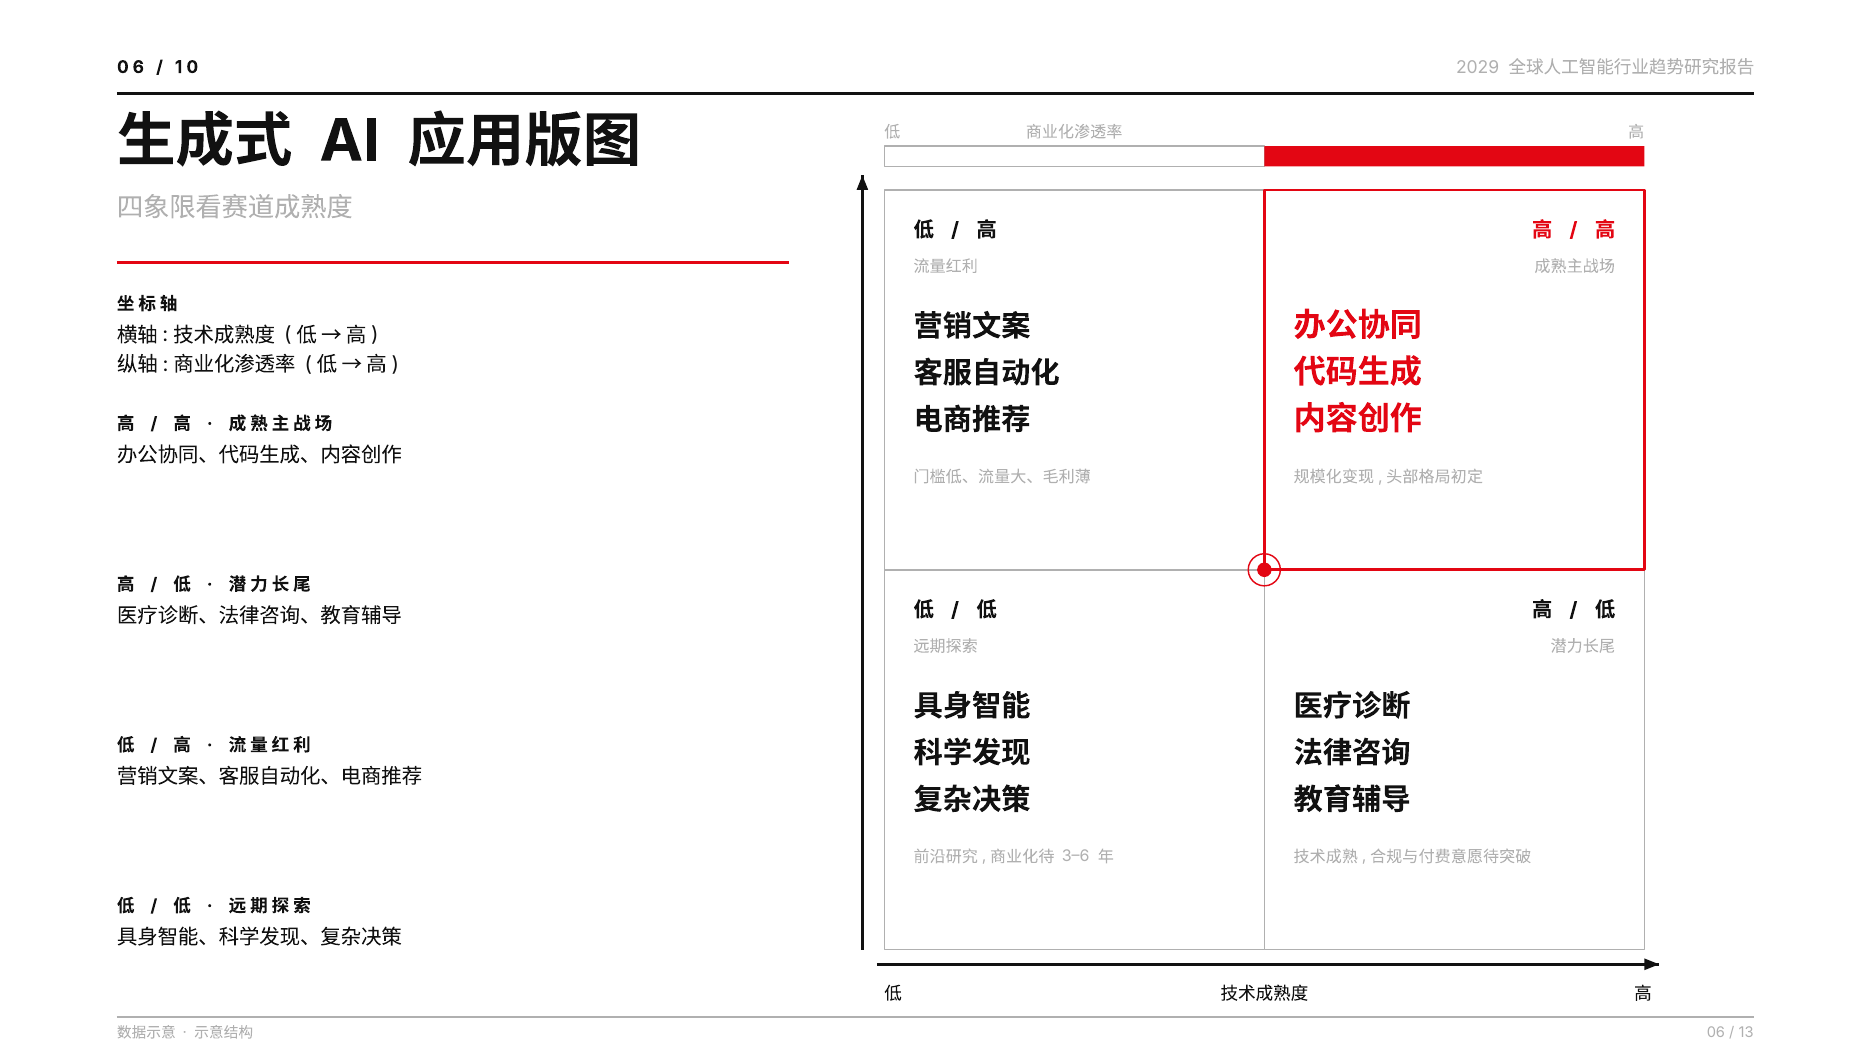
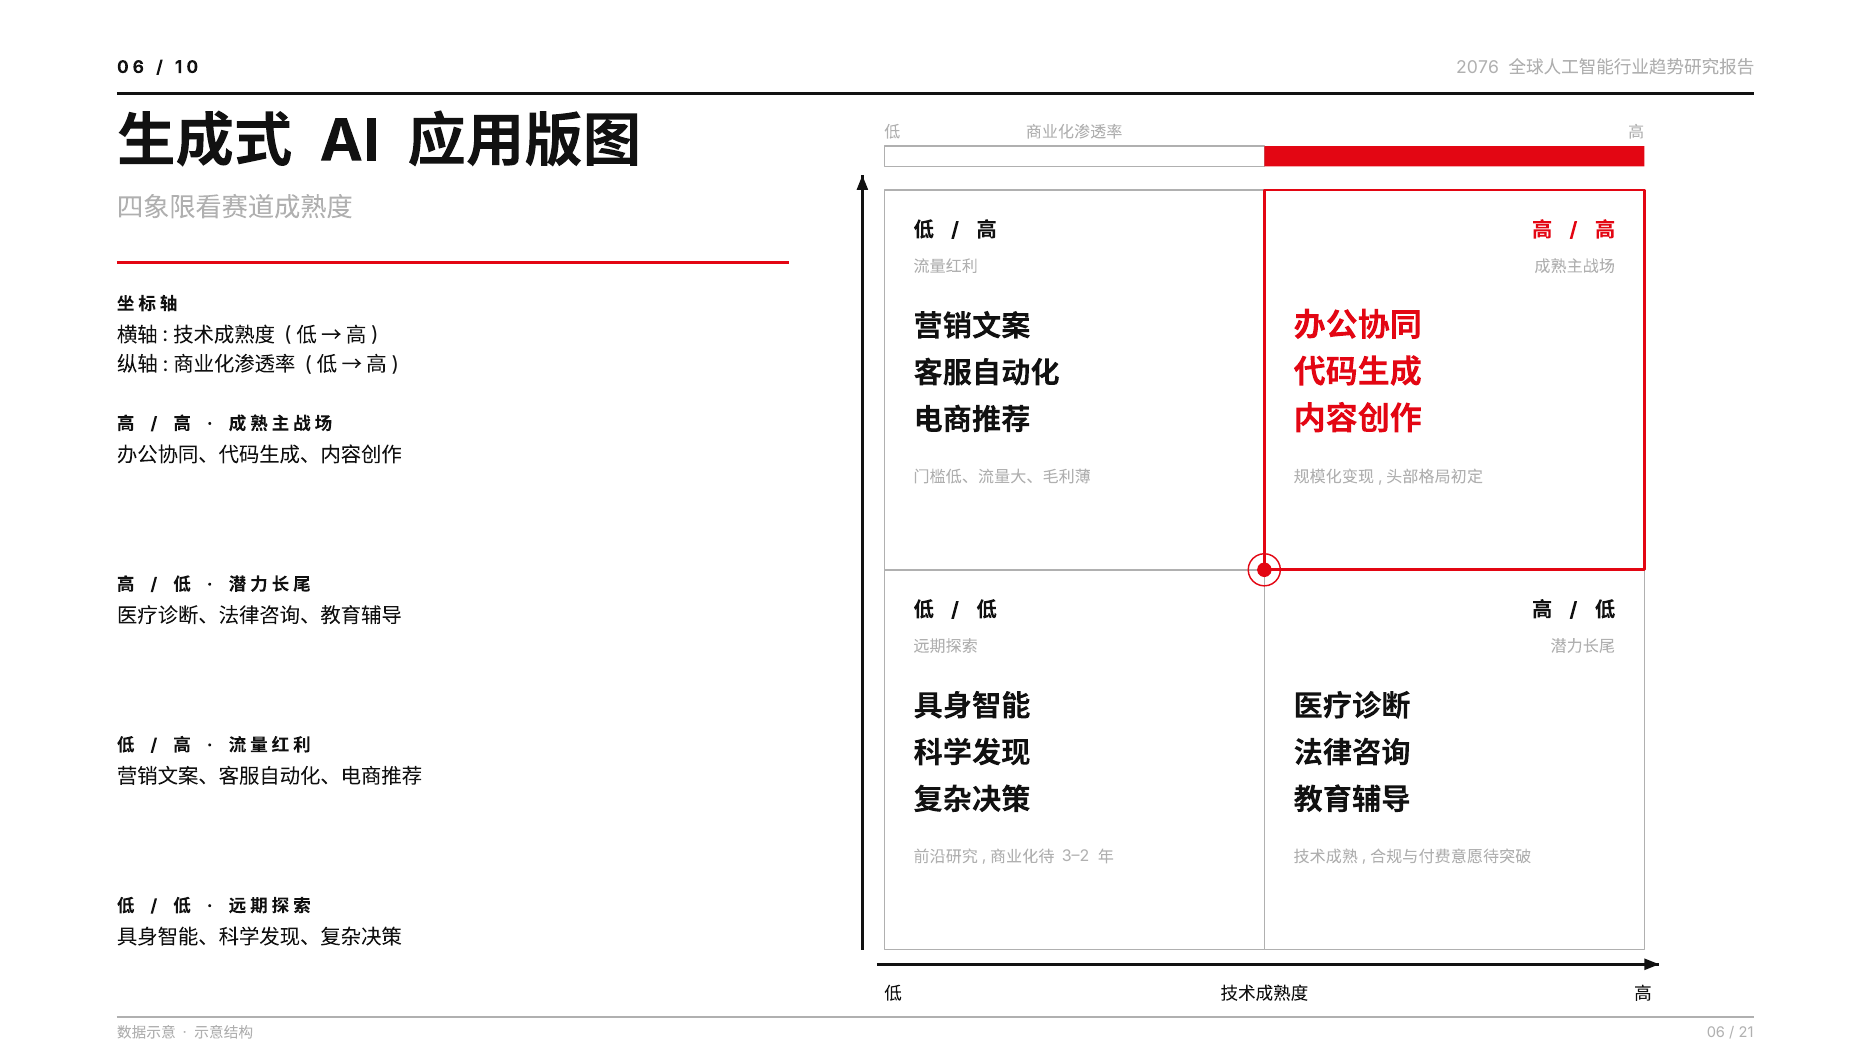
2029: 2029 -> 2076 (1478, 67)
3–6: 3–6 -> 3–2 (1076, 857)
13: 13 -> 21 (1746, 1033)
